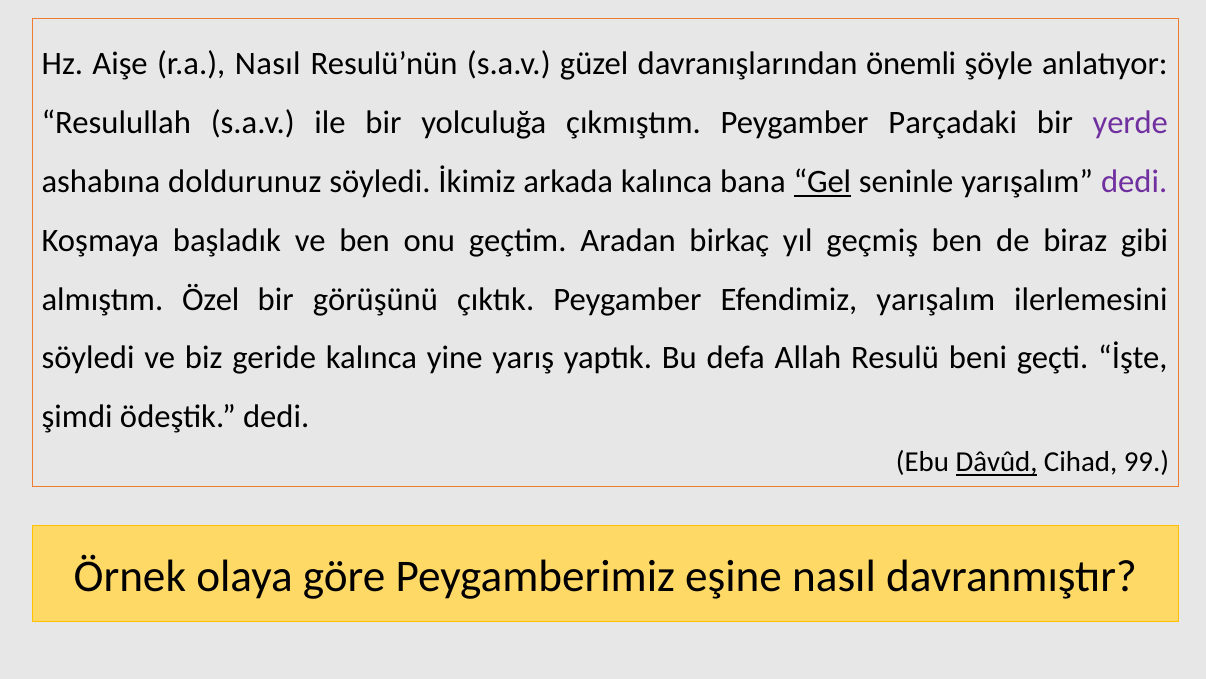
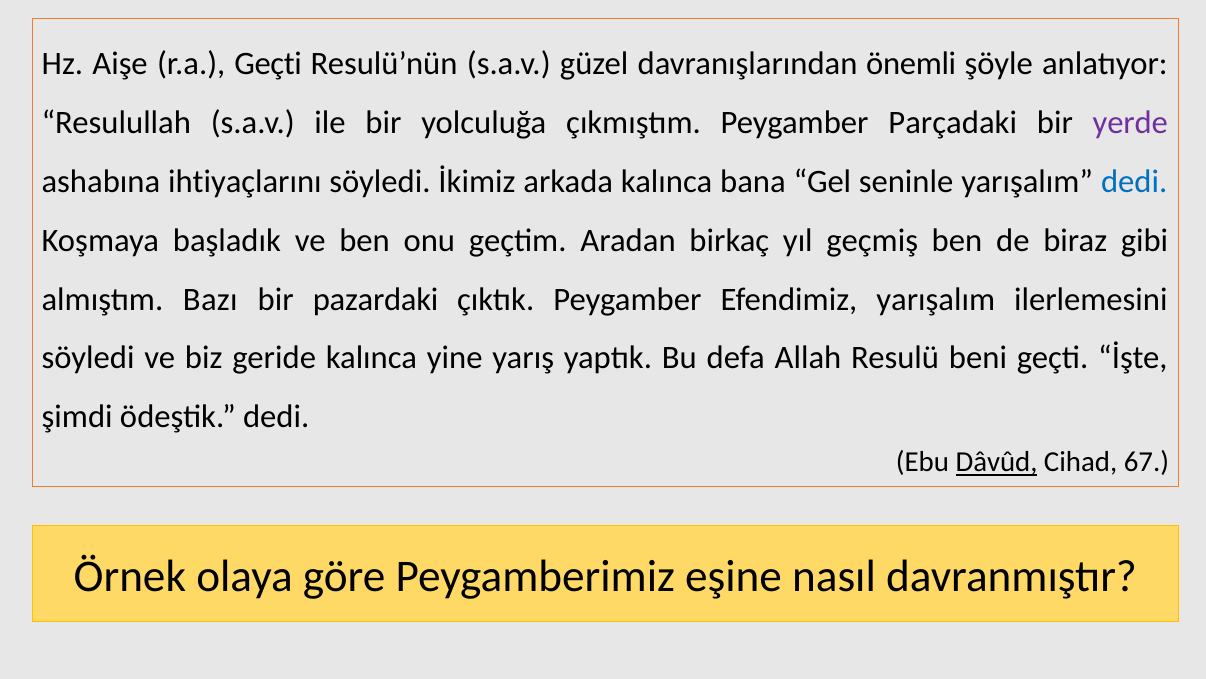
r.a Nasıl: Nasıl -> Geçti (268, 64)
doldurunuz: doldurunuz -> ihtiyaçlarını (245, 182)
Gel underline: present -> none (822, 182)
dedi colour: purple -> blue (1134, 182)
Özel: Özel -> Bazı (210, 299)
görüşünü: görüşünü -> pazardaki (376, 299)
99: 99 -> 67 (1146, 462)
